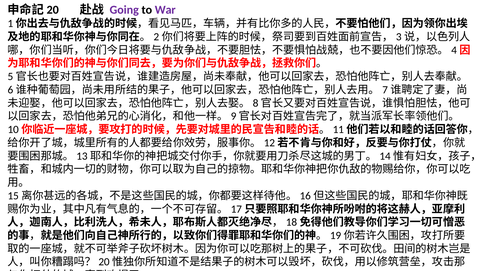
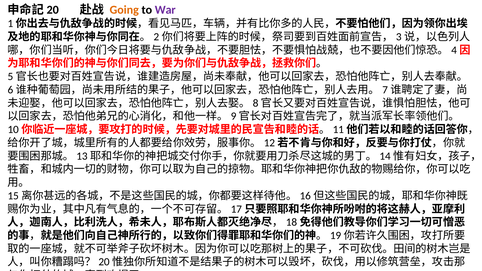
Going colour: purple -> orange (124, 10)
